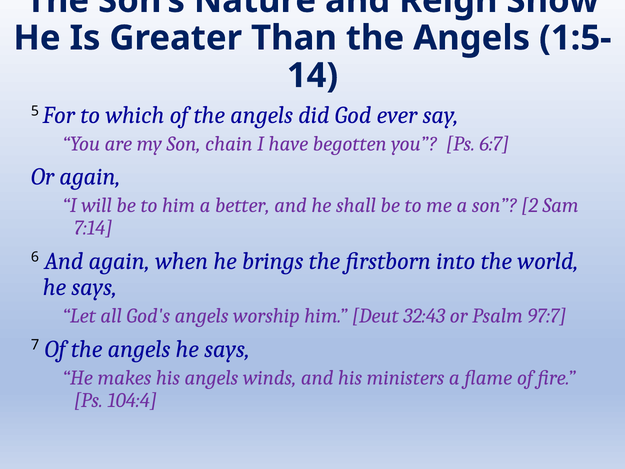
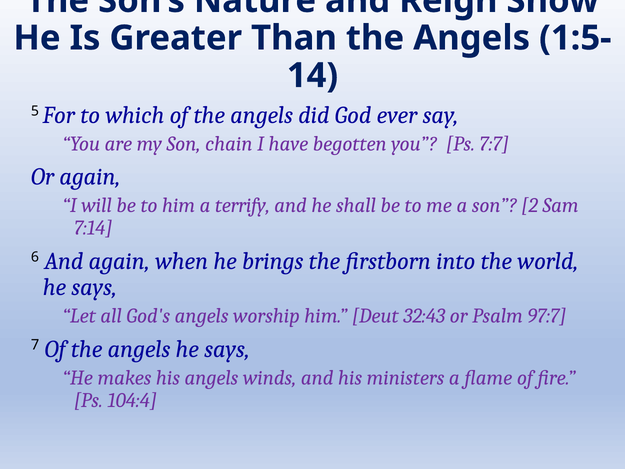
6:7: 6:7 -> 7:7 (494, 144)
better: better -> terrify (242, 205)
